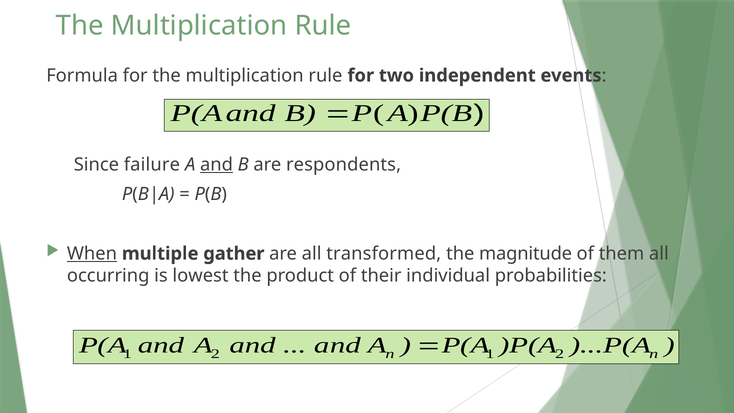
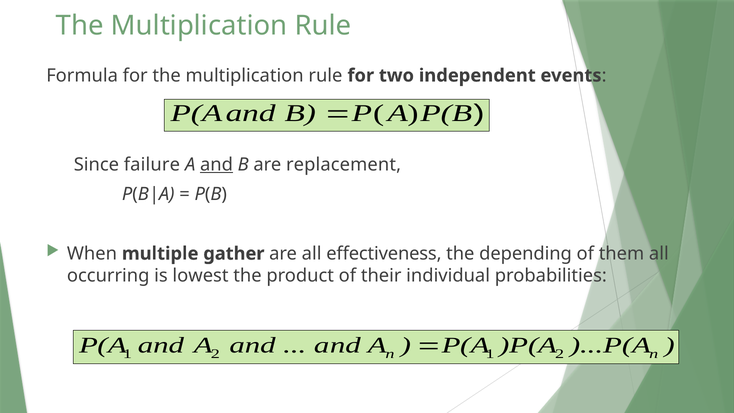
respondents: respondents -> replacement (344, 165)
When underline: present -> none (92, 254)
transformed: transformed -> effectiveness (384, 254)
magnitude: magnitude -> depending (526, 254)
